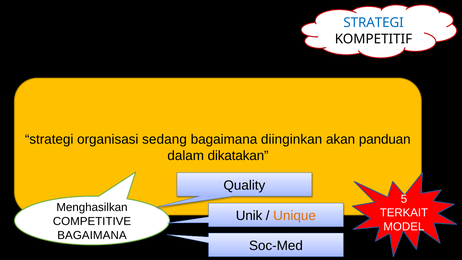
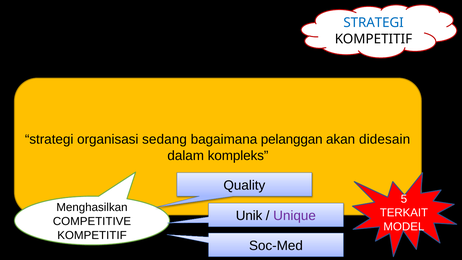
diinginkan: diinginkan -> pelanggan (292, 139)
panduan: panduan -> didesain (385, 139)
dikatakan: dikatakan -> kompleks (238, 155)
Unique colour: orange -> purple (295, 216)
BAGAIMANA: BAGAIMANA -> KOMPETITIF (92, 235)
